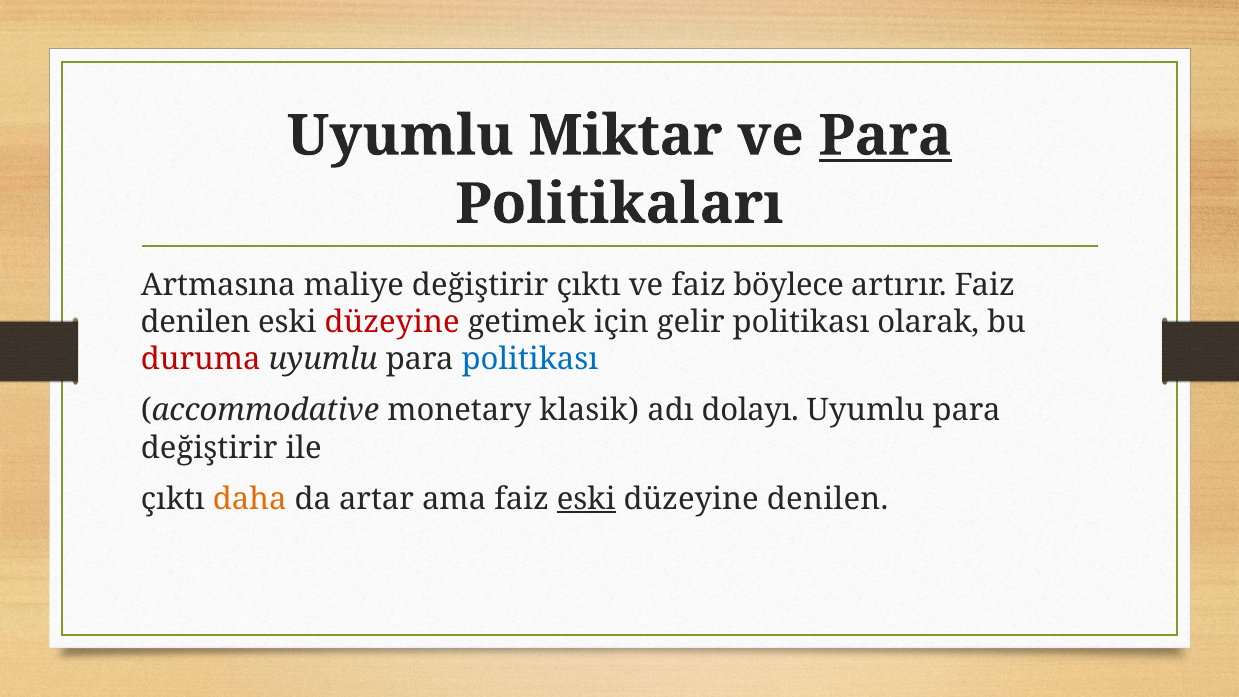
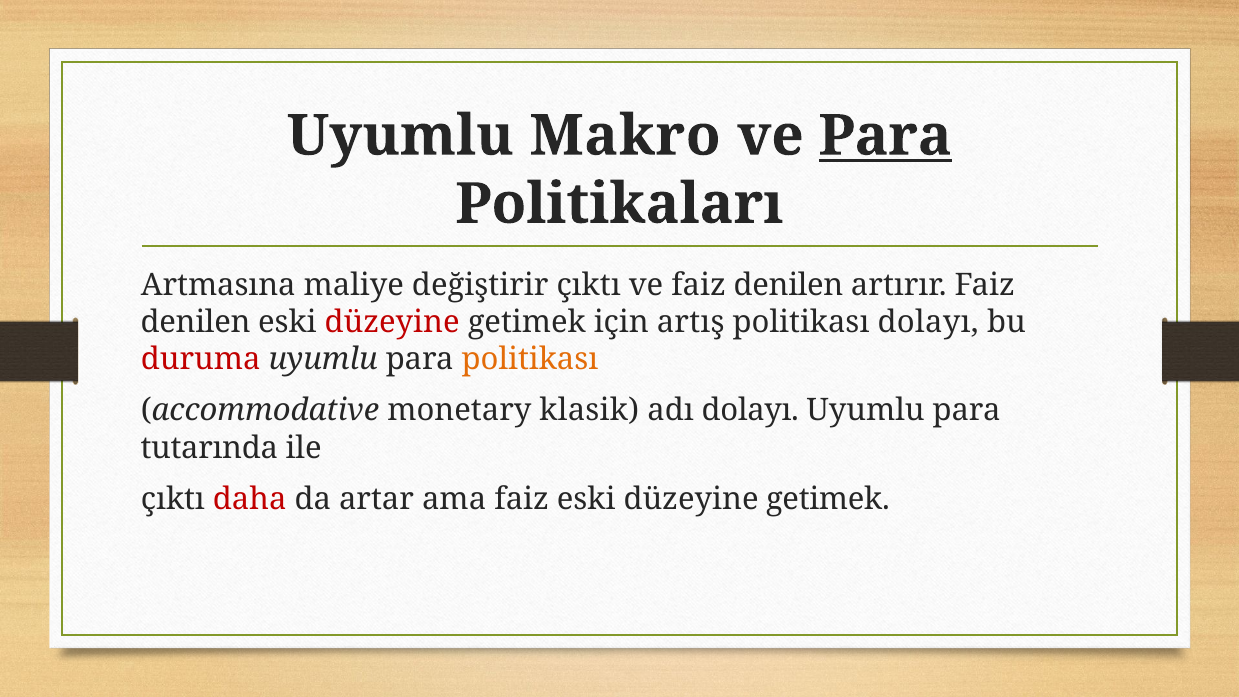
Miktar: Miktar -> Makro (625, 136)
ve faiz böylece: böylece -> denilen (789, 285)
gelir: gelir -> artış (691, 322)
politikası olarak: olarak -> dolayı (928, 322)
politikası colour: blue -> orange (530, 360)
değiştirir: değiştirir -> tutarında (209, 448)
daha colour: orange -> red (250, 499)
eski underline: present -> none (586, 499)
denilen: denilen -> getimek (828, 499)
